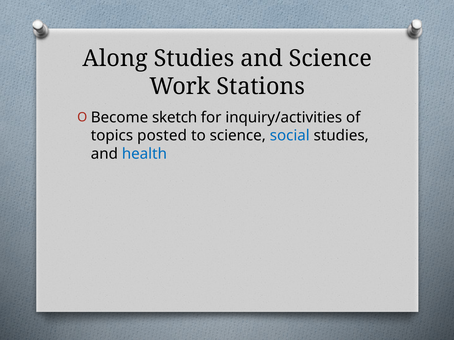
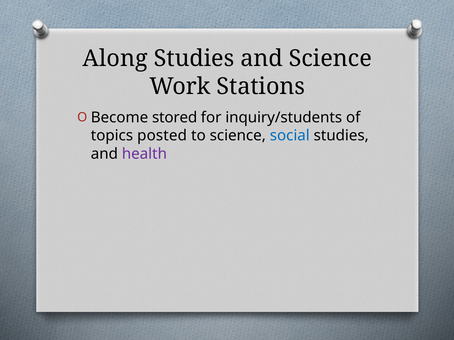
sketch: sketch -> stored (175, 118)
inquiry/activities: inquiry/activities -> inquiry/students (284, 118)
health colour: blue -> purple (144, 154)
